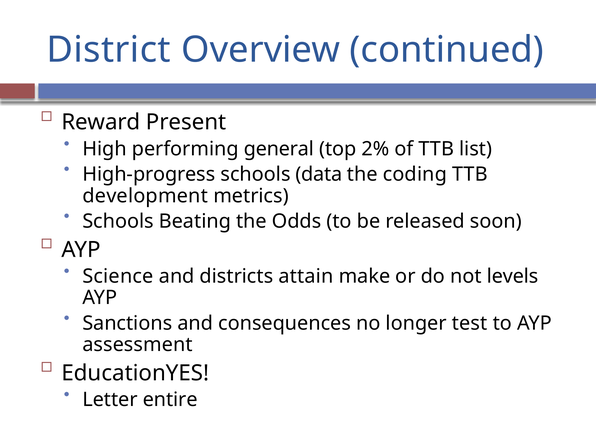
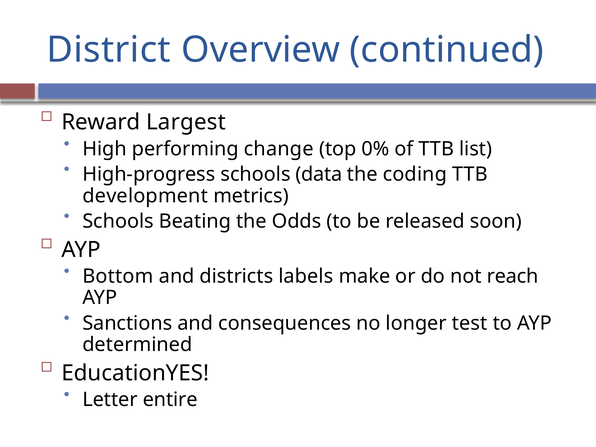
Present: Present -> Largest (186, 122)
general: general -> change (279, 149)
2%: 2% -> 0% (376, 149)
Science: Science -> Bottom (118, 276)
attain: attain -> labels (306, 276)
levels: levels -> reach (513, 276)
assessment: assessment -> determined (137, 345)
